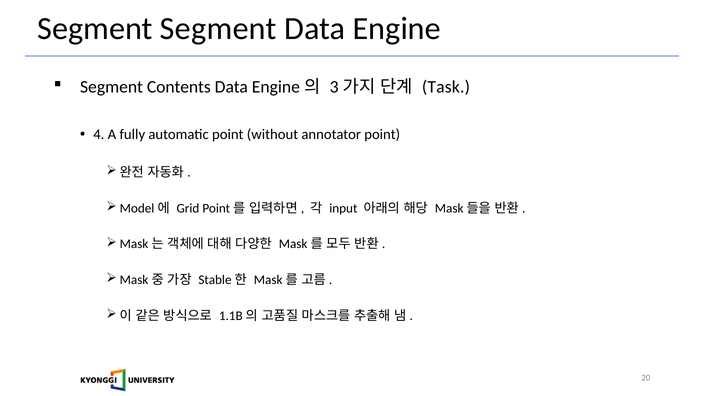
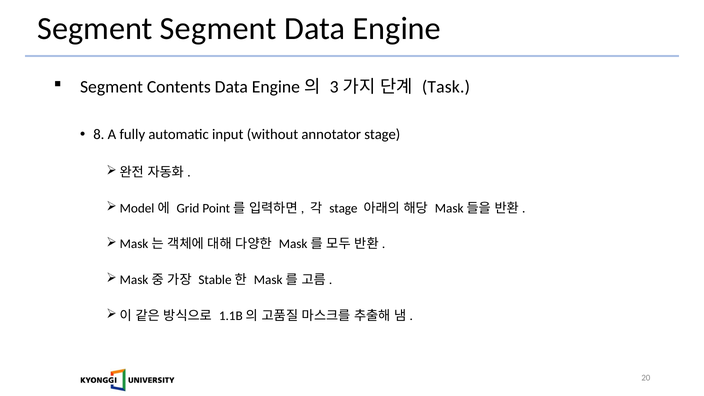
4: 4 -> 8 (99, 134)
automatic point: point -> input (228, 134)
annotator point: point -> stage (382, 134)
input: input -> stage (343, 208)
